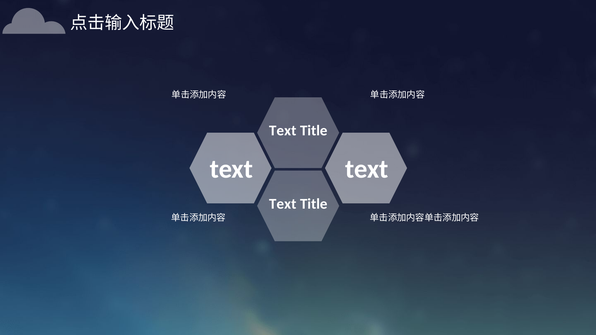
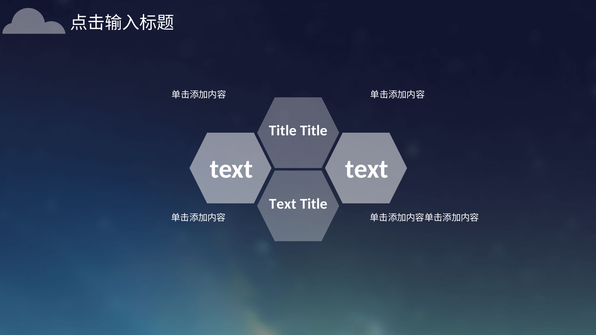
Text: Text -> Title (283, 131)
